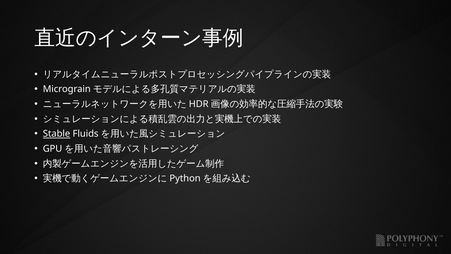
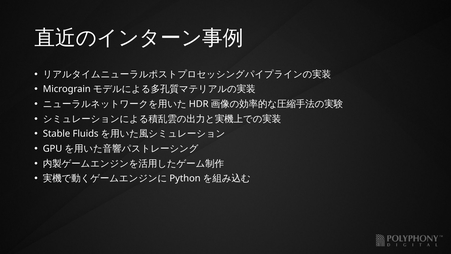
Stable underline: present -> none (57, 134)
